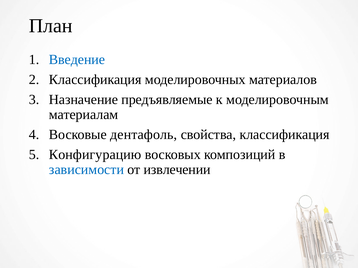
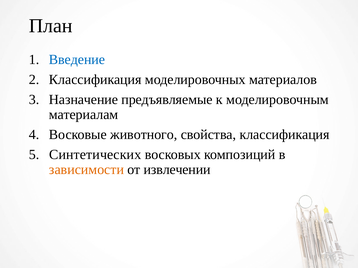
дентафоль: дентафоль -> животного (144, 135)
Конфигурацию: Конфигурацию -> Синтетических (95, 155)
зависимости colour: blue -> orange (86, 170)
